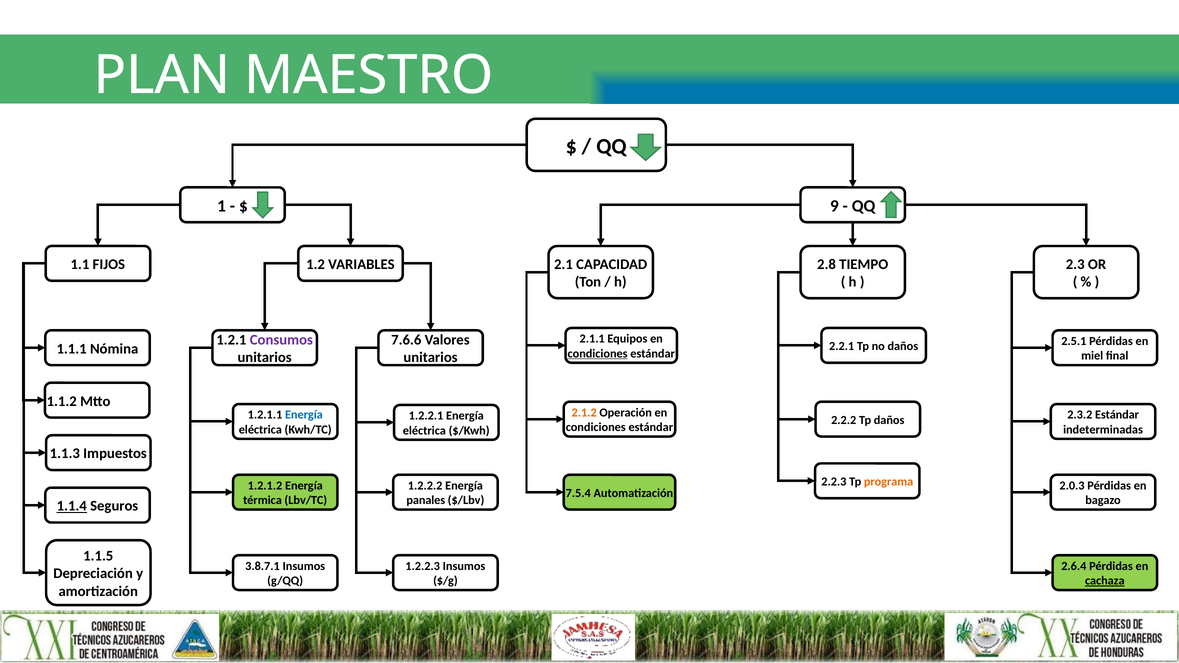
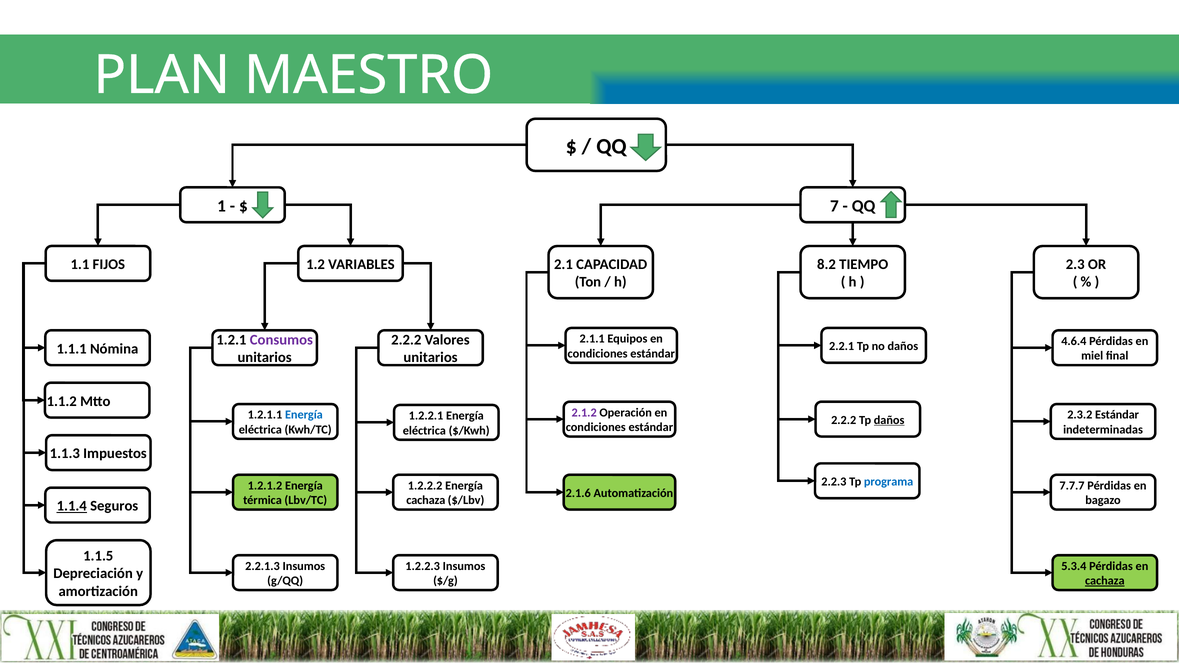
9: 9 -> 7 (834, 206)
2.8: 2.8 -> 8.2 (826, 264)
7.6.6: 7.6.6 -> 2.2.2 (406, 340)
2.5.1: 2.5.1 -> 4.6.4 (1074, 341)
condiciones underline: present -> none (598, 354)
2.1.2 colour: orange -> purple (584, 413)
daños underline: none -> present (889, 420)
programa colour: orange -> blue (889, 482)
2.0.3: 2.0.3 -> 7.7.7 (1072, 486)
7.5.4: 7.5.4 -> 2.1.6 (578, 493)
panales: panales -> cachaza (426, 501)
3.8.7.1: 3.8.7.1 -> 2.2.1.3 (262, 566)
2.6.4: 2.6.4 -> 5.3.4 (1074, 566)
